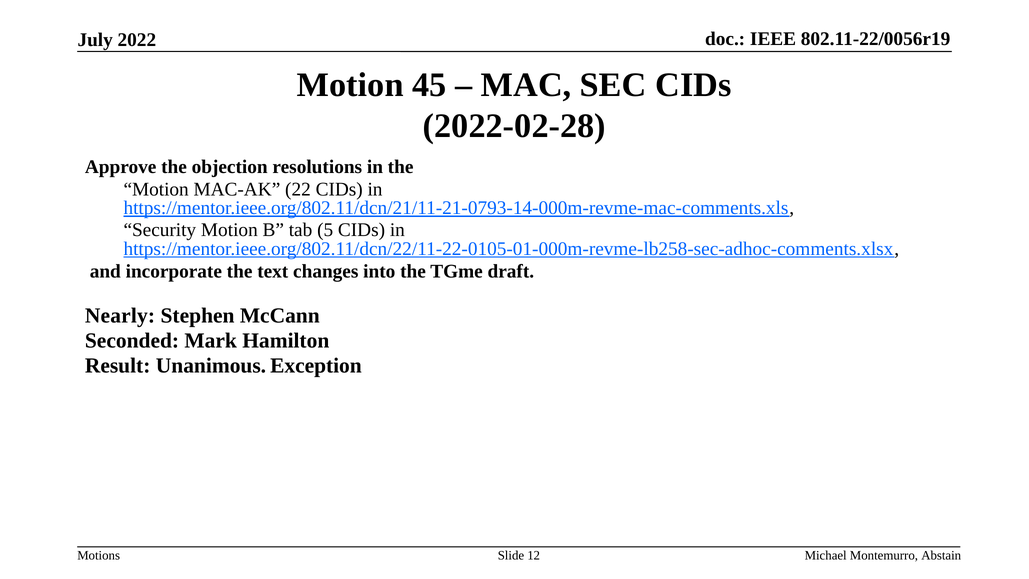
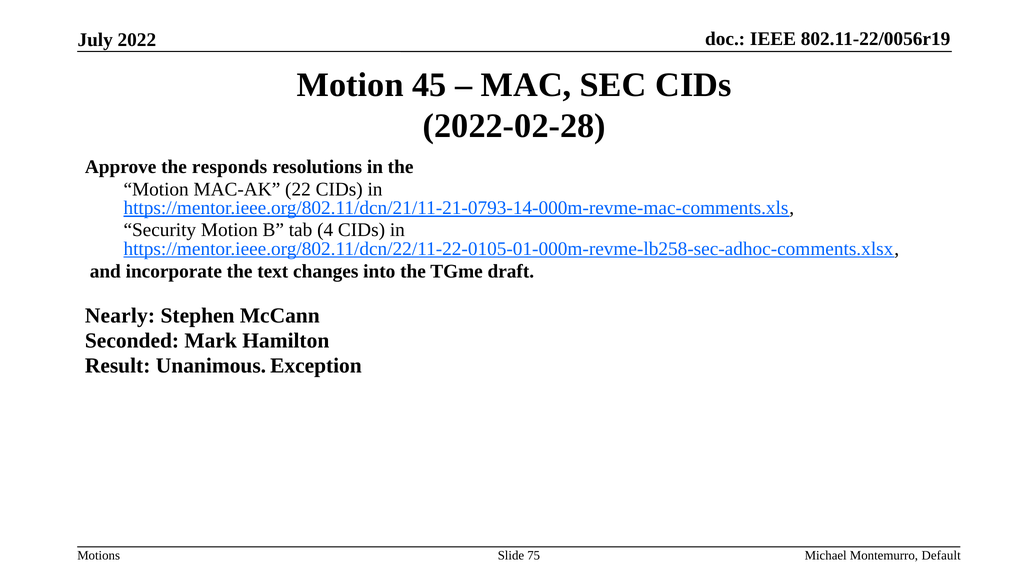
objection: objection -> responds (230, 167)
5: 5 -> 4 (325, 230)
12: 12 -> 75 (534, 555)
Abstain: Abstain -> Default (941, 555)
